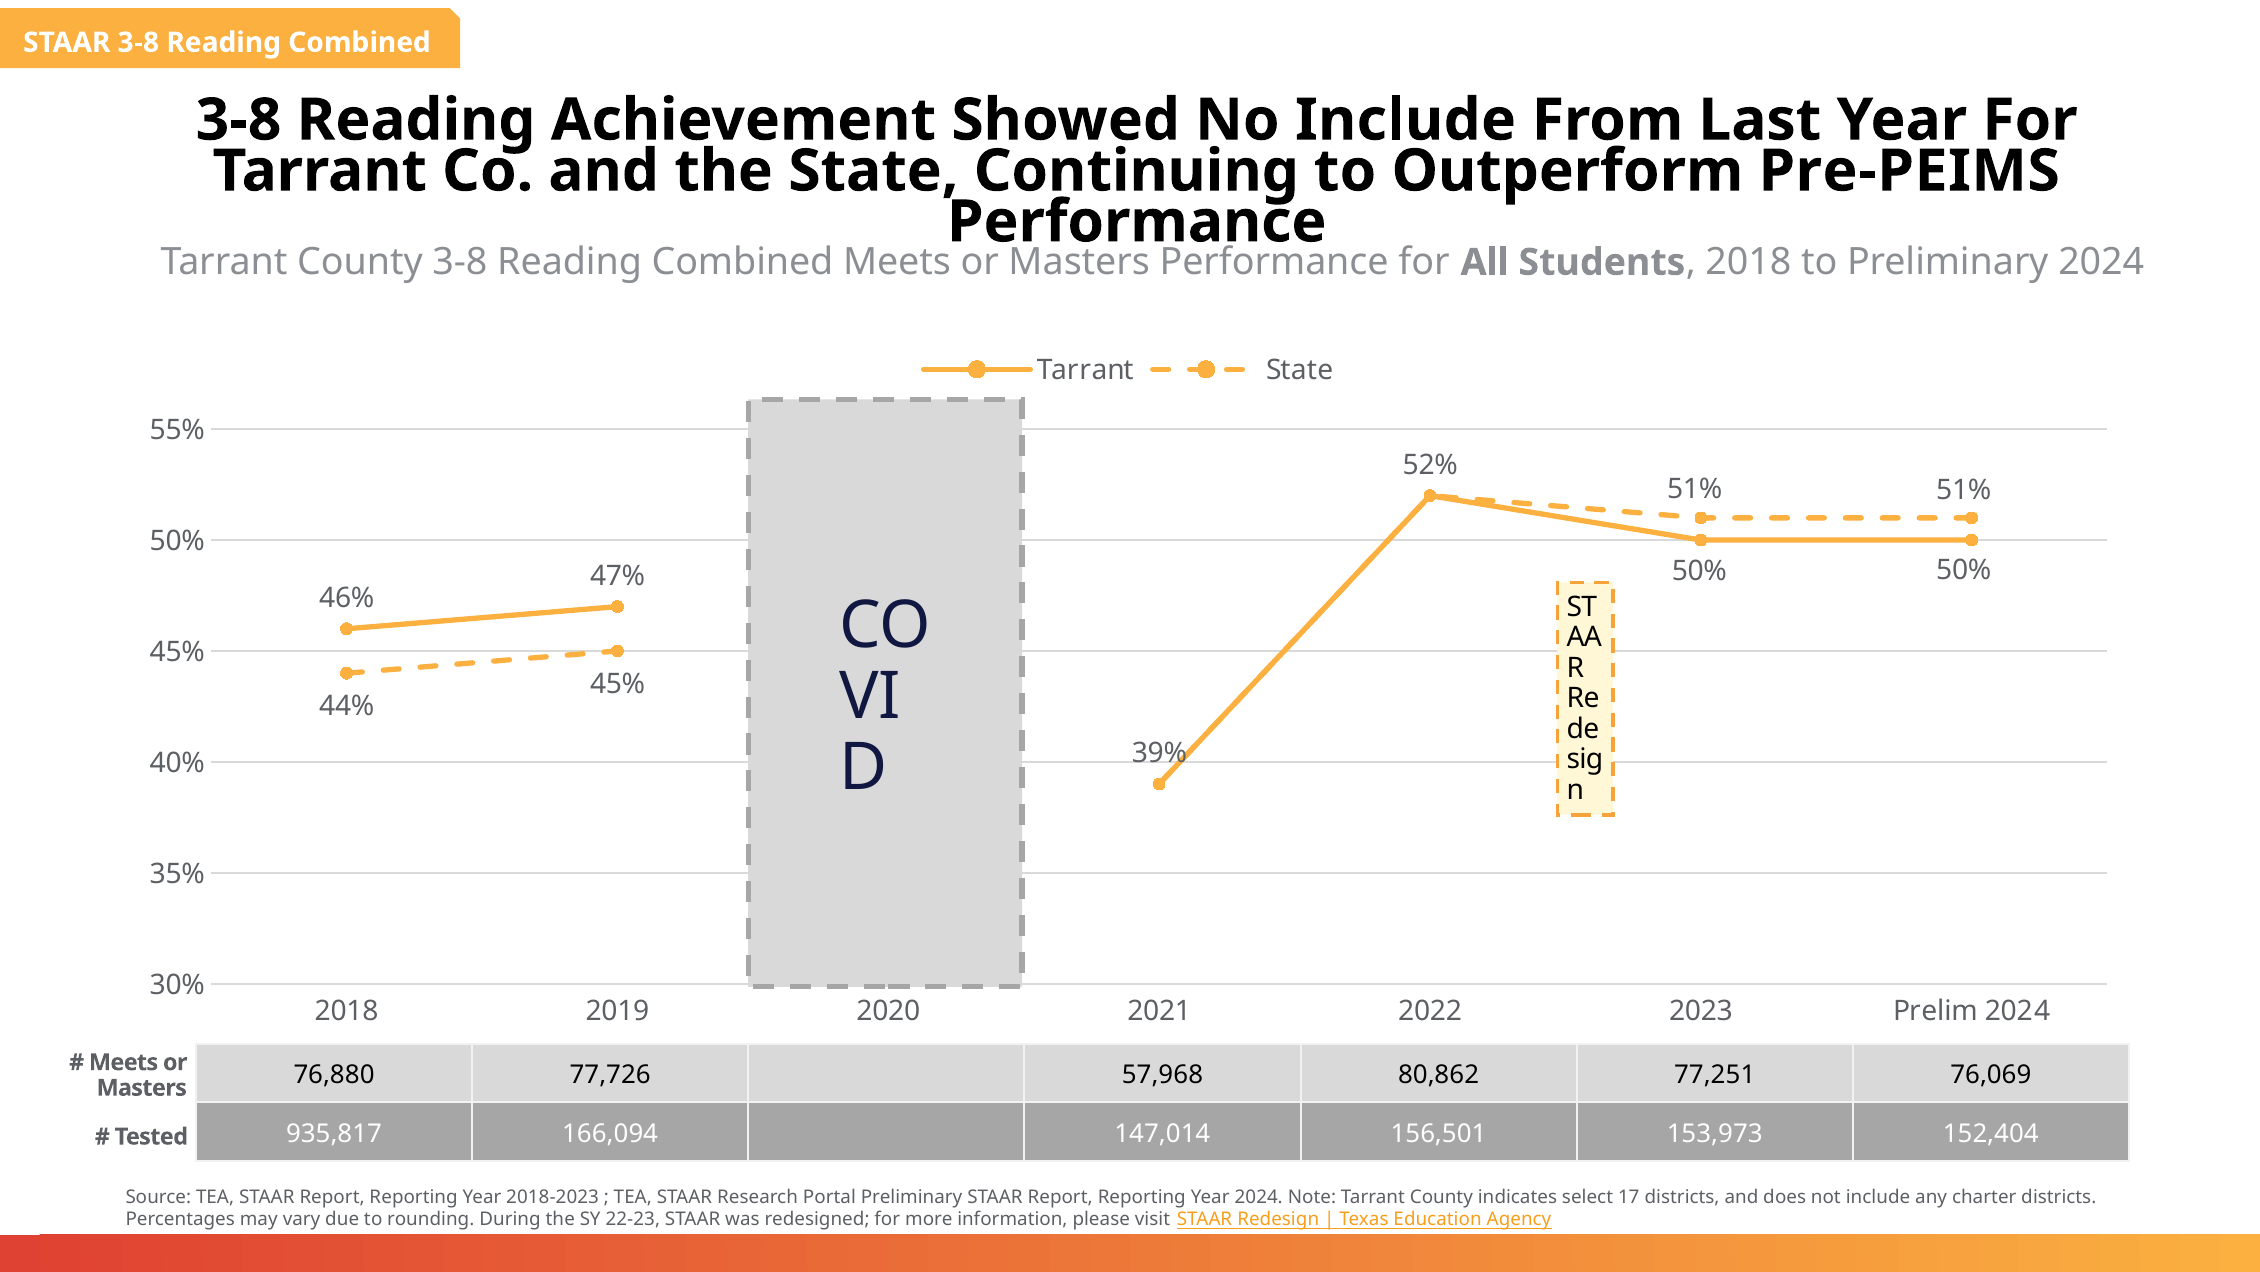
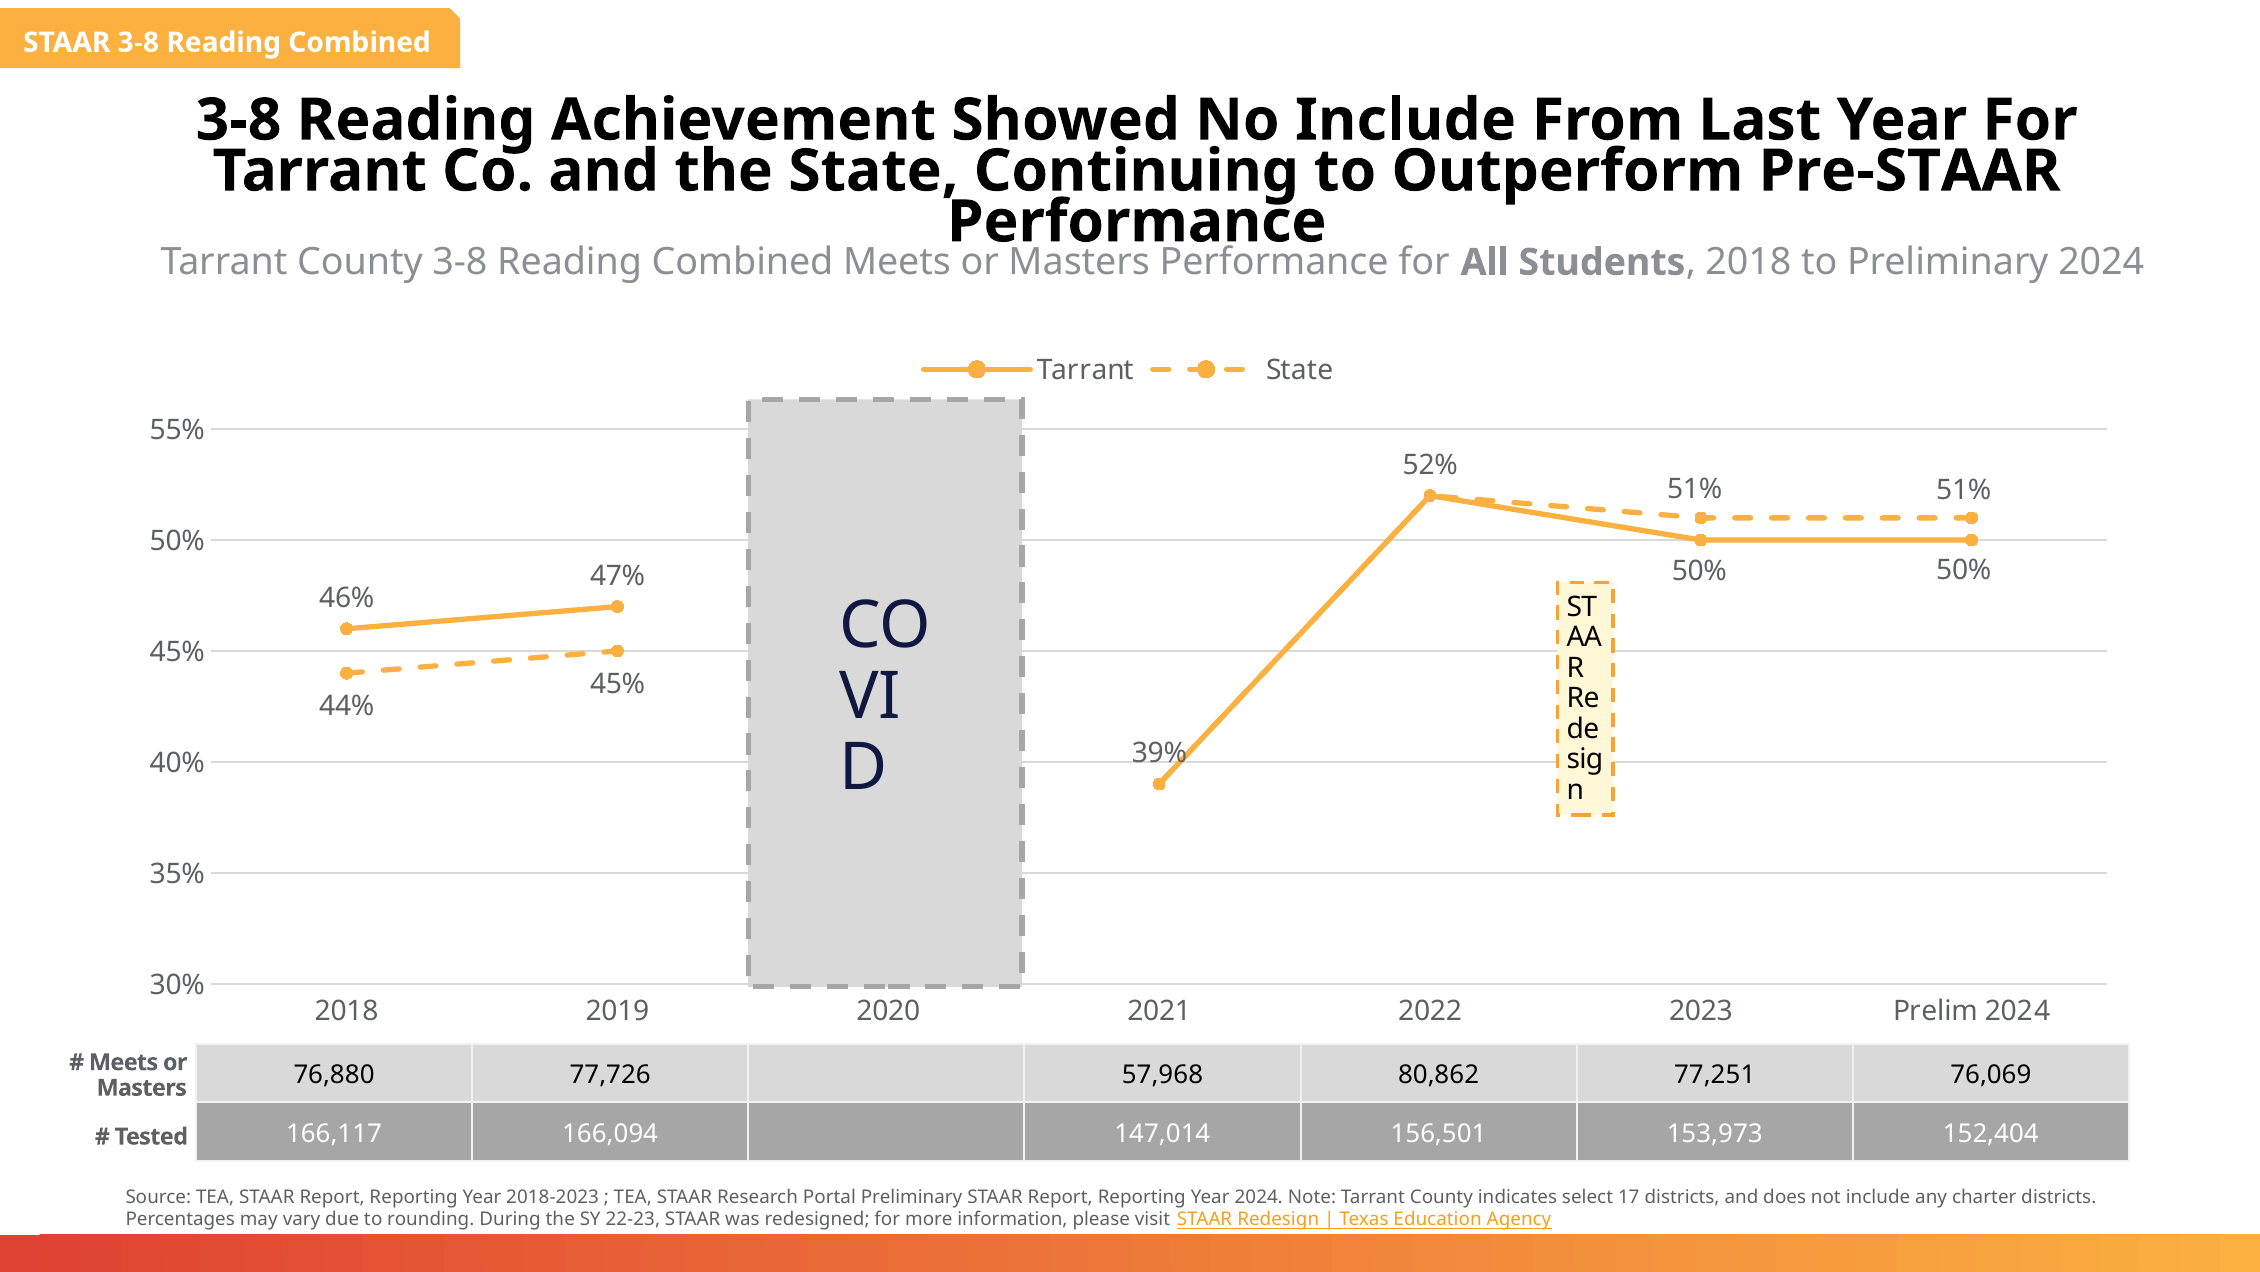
Pre-PEIMS: Pre-PEIMS -> Pre-STAAR (1910, 171)
935,817: 935,817 -> 166,117 (334, 1133)
